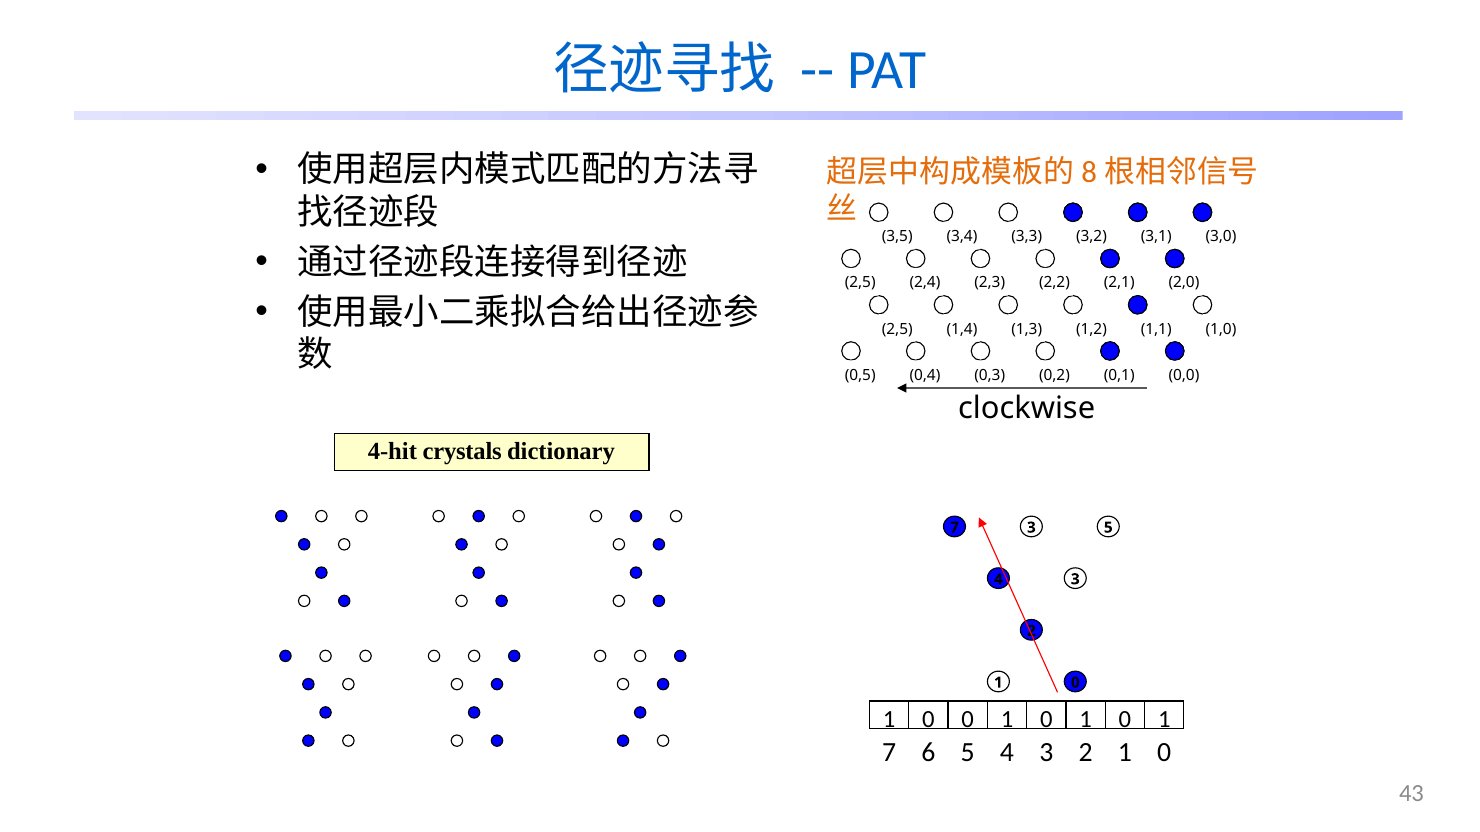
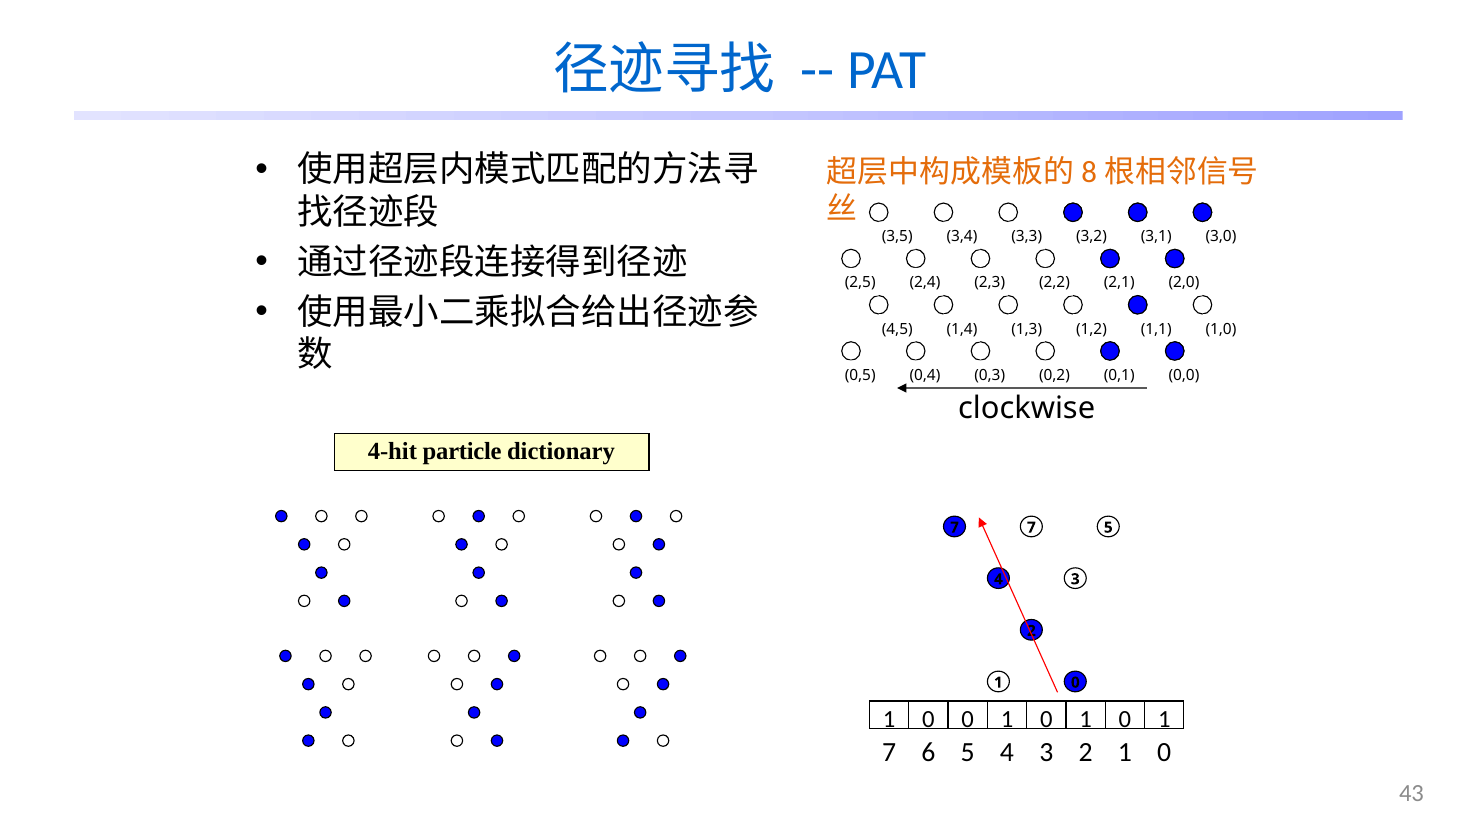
2,5: 2,5 -> 4,5 (897, 329)
crystals: crystals -> particle (462, 452)
7 3: 3 -> 7 (1031, 528)
